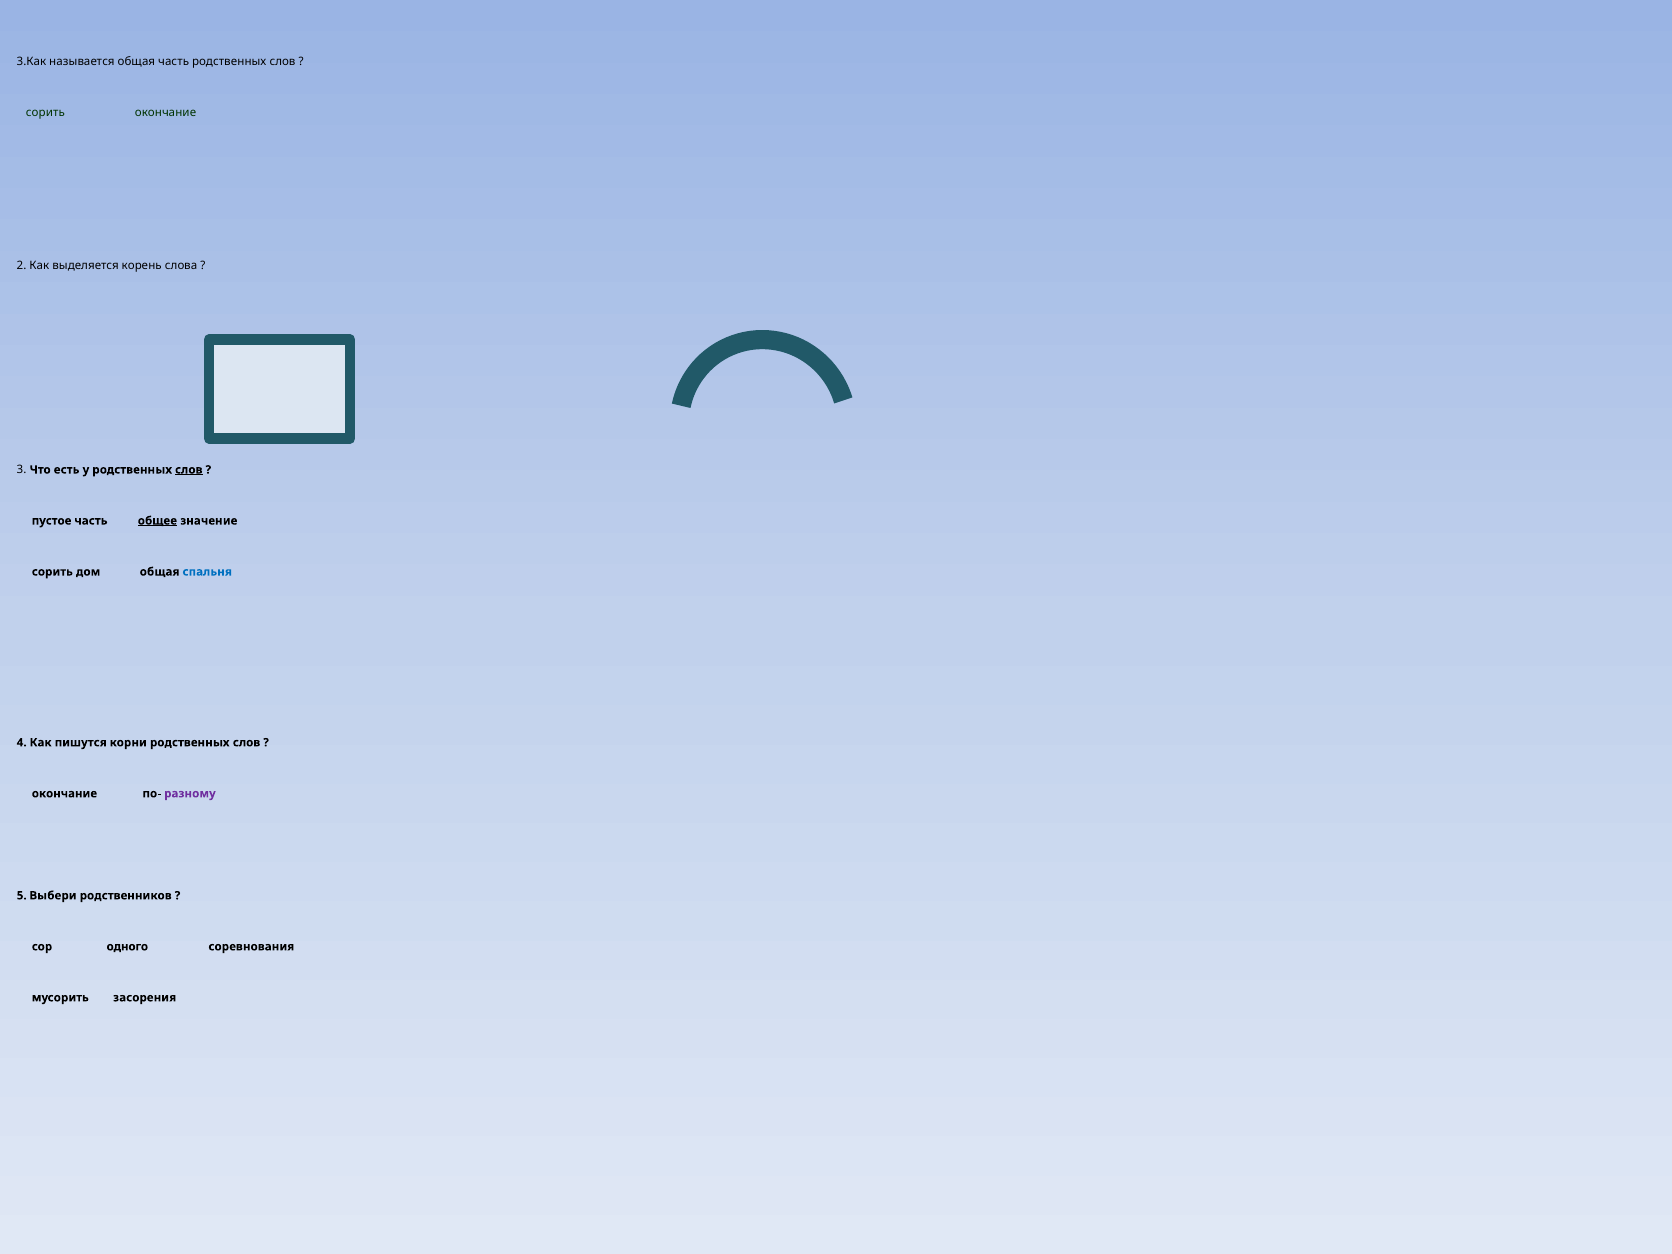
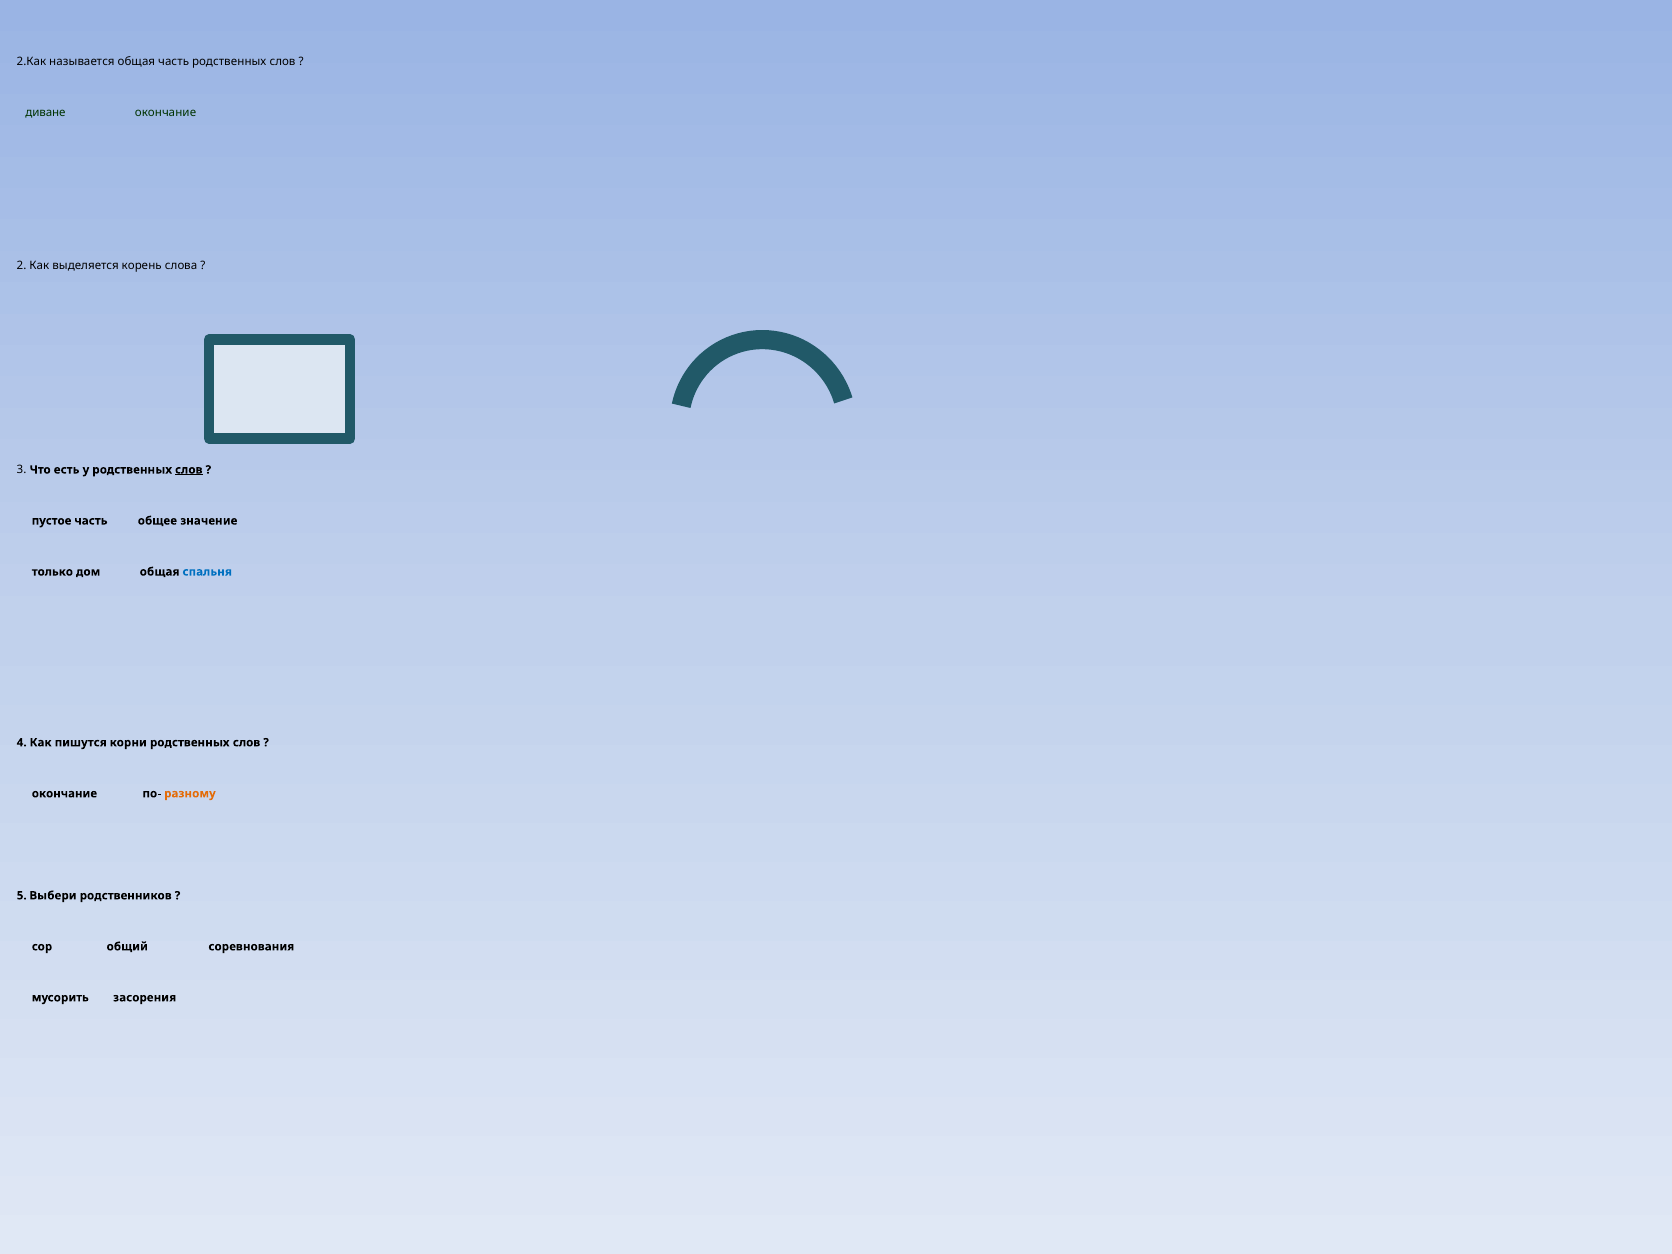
3.Как: 3.Как -> 2.Как (31, 62)
сорить: сорить -> диване (45, 113)
общее underline: present -> none (157, 521)
сорить: сорить -> только (52, 572)
разному colour: purple -> orange (190, 794)
одного: одного -> общий (127, 947)
